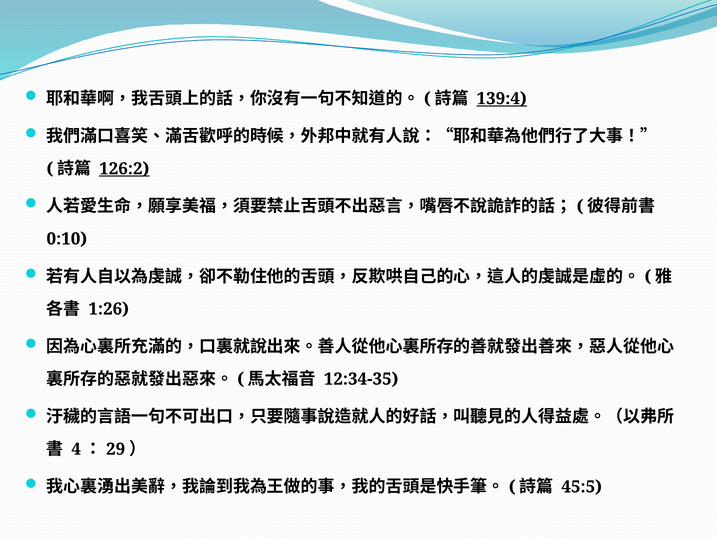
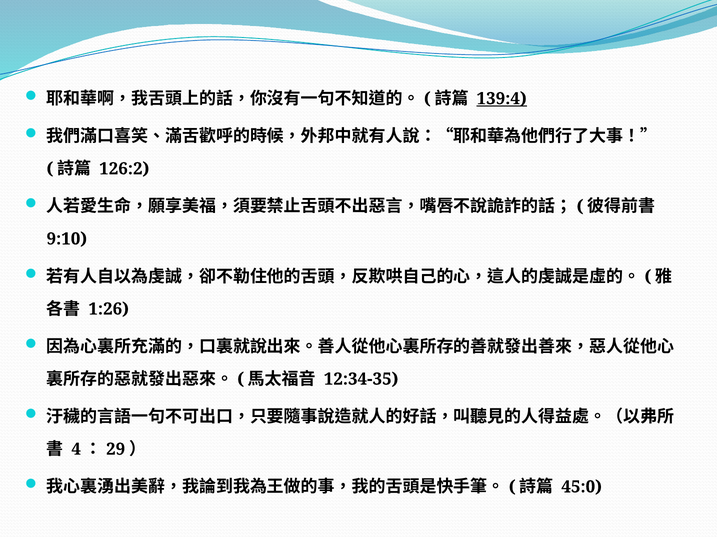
126:2 underline: present -> none (124, 169)
0:10: 0:10 -> 9:10 (67, 239)
45:5: 45:5 -> 45:0 (582, 487)
